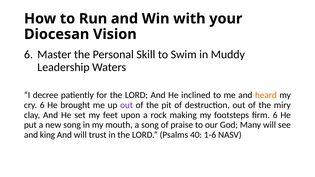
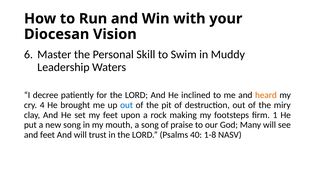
cry 6: 6 -> 4 (42, 105)
out colour: purple -> blue (127, 105)
firm 6: 6 -> 1 (275, 115)
and king: king -> feet (47, 135)
1-6: 1-6 -> 1-8 (210, 135)
